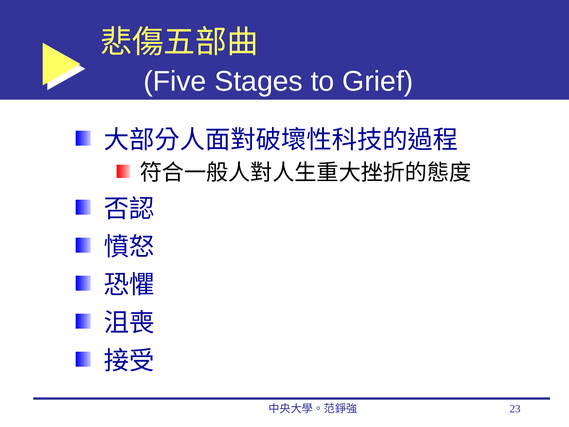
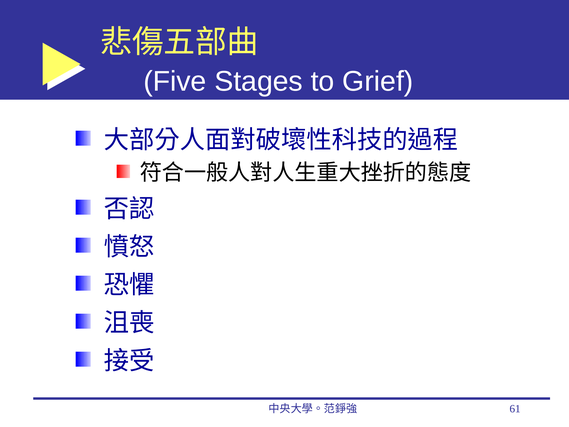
23: 23 -> 61 (515, 409)
